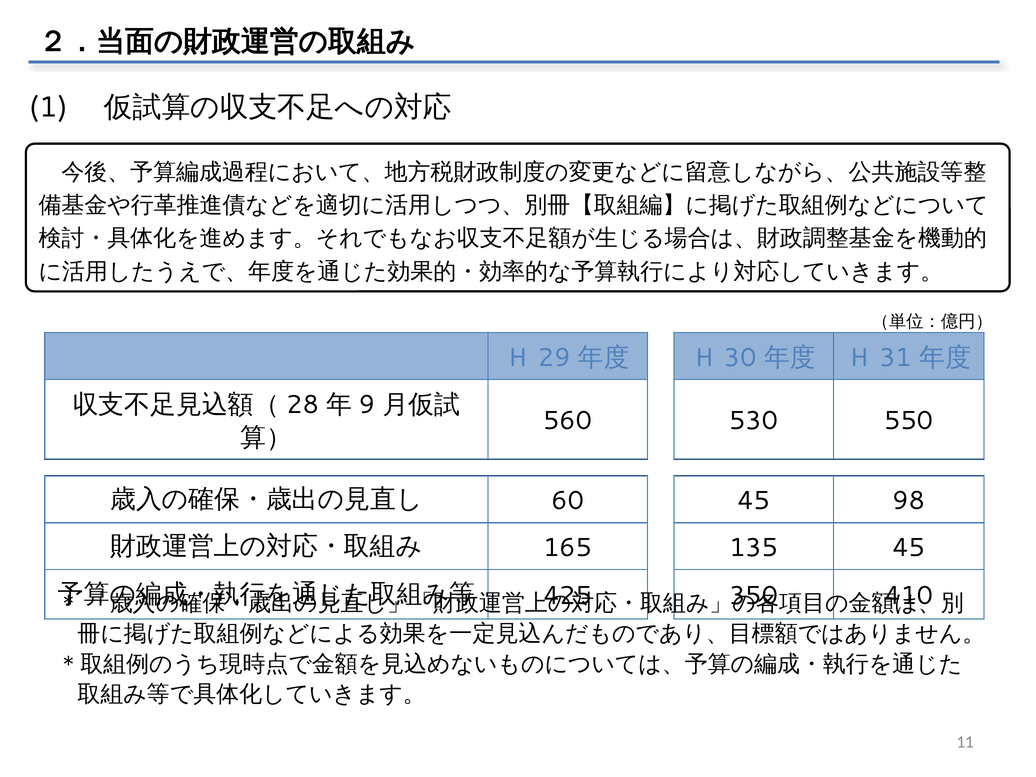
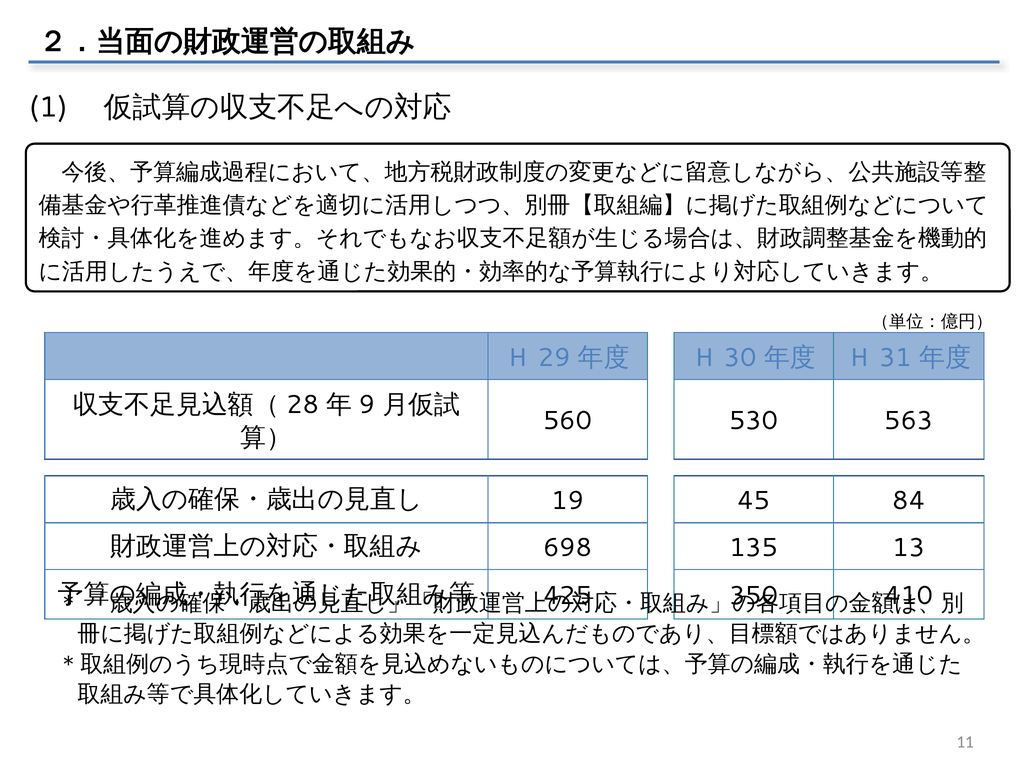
550: 550 -> 563 (909, 421)
60: 60 -> 19 (568, 501)
98: 98 -> 84 (909, 501)
165: 165 -> 698 (568, 548)
135 45: 45 -> 13 (909, 548)
